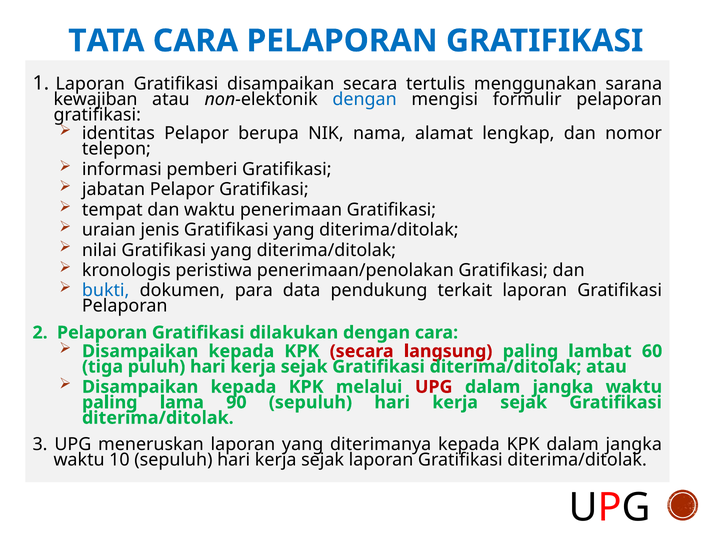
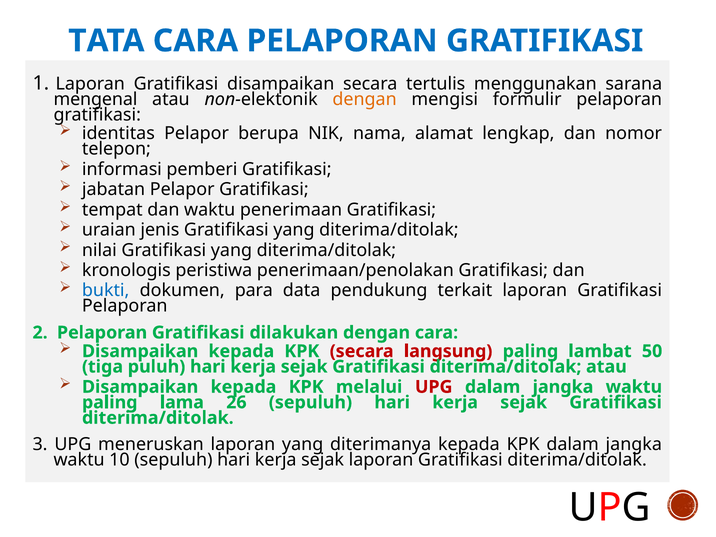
kewajiban: kewajiban -> mengenal (95, 99)
dengan colour: blue -> orange (365, 99)
60: 60 -> 50 (652, 351)
90: 90 -> 26 (236, 402)
